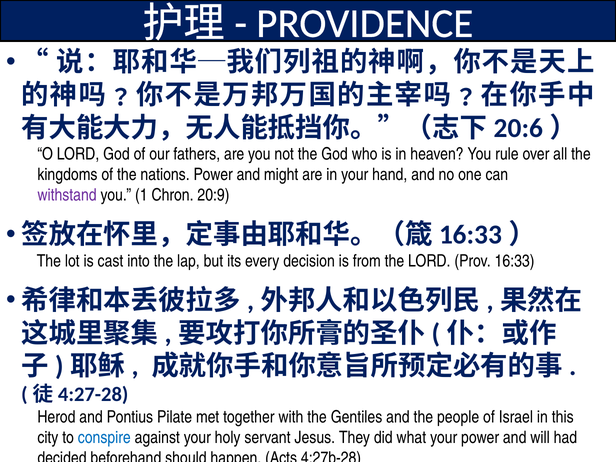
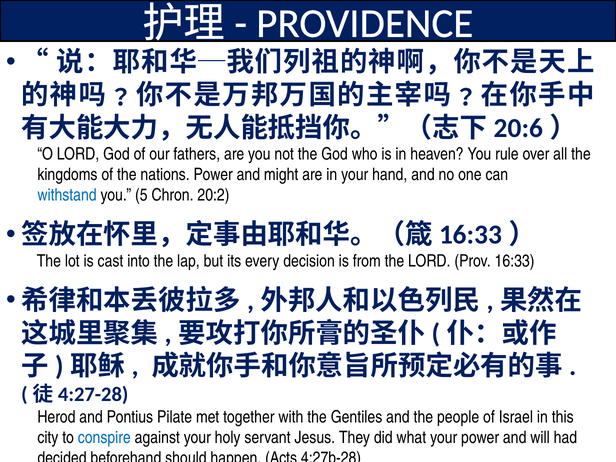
withstand colour: purple -> blue (67, 195)
1: 1 -> 5 (141, 195)
20:9: 20:9 -> 20:2 (213, 195)
